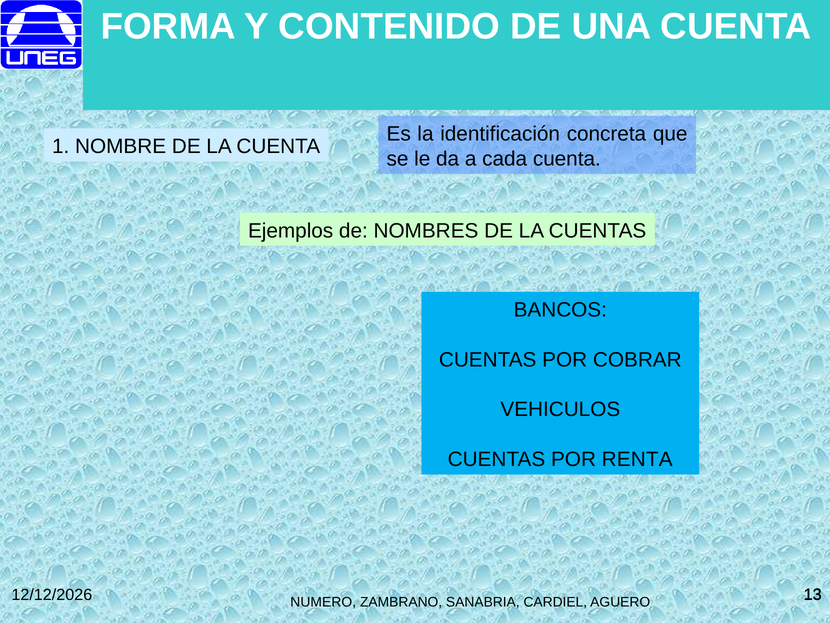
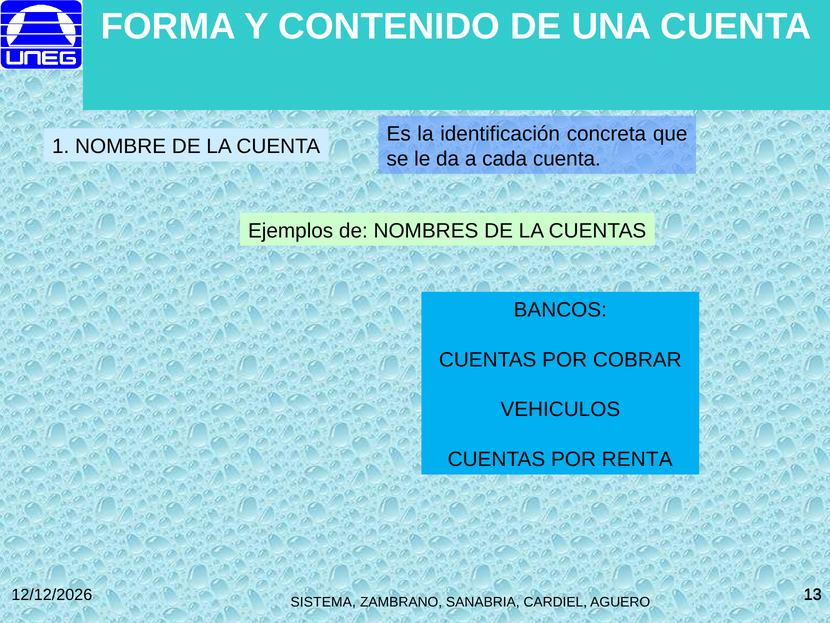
NUMERO: NUMERO -> SISTEMA (323, 602)
